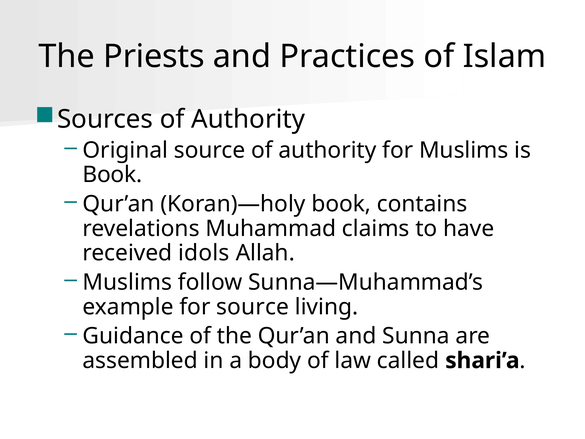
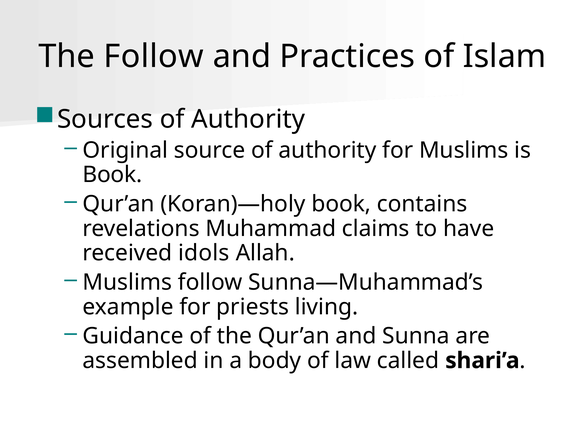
The Priests: Priests -> Follow (154, 56)
for source: source -> priests (253, 307)
